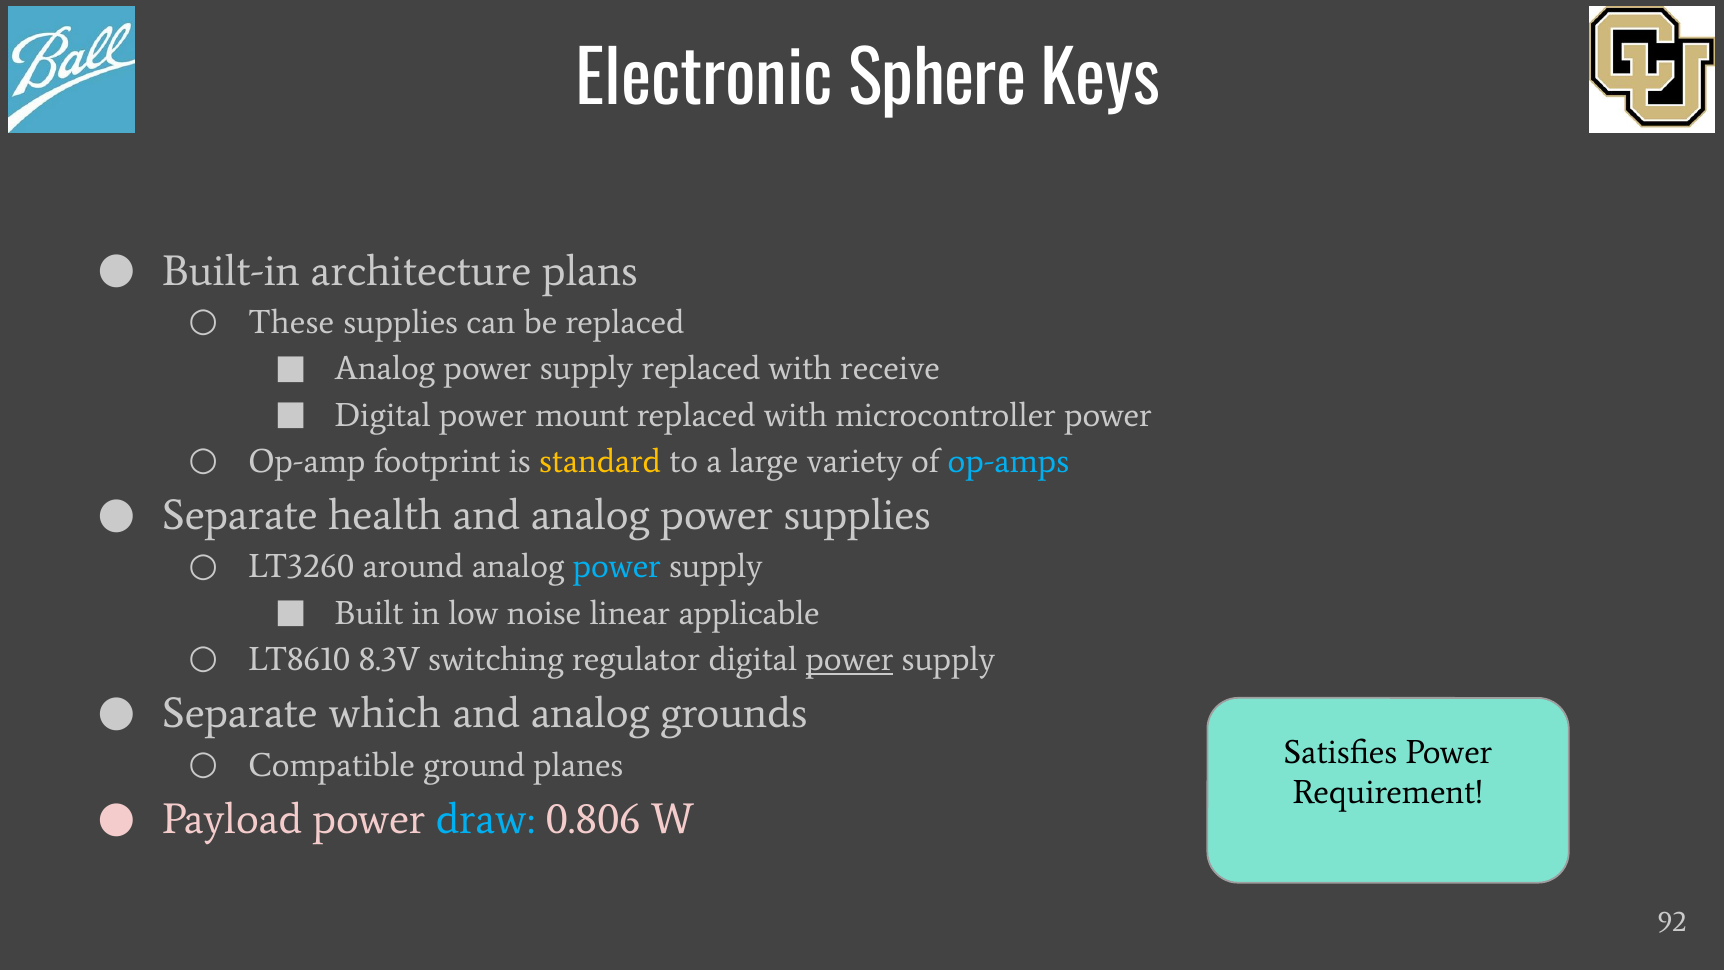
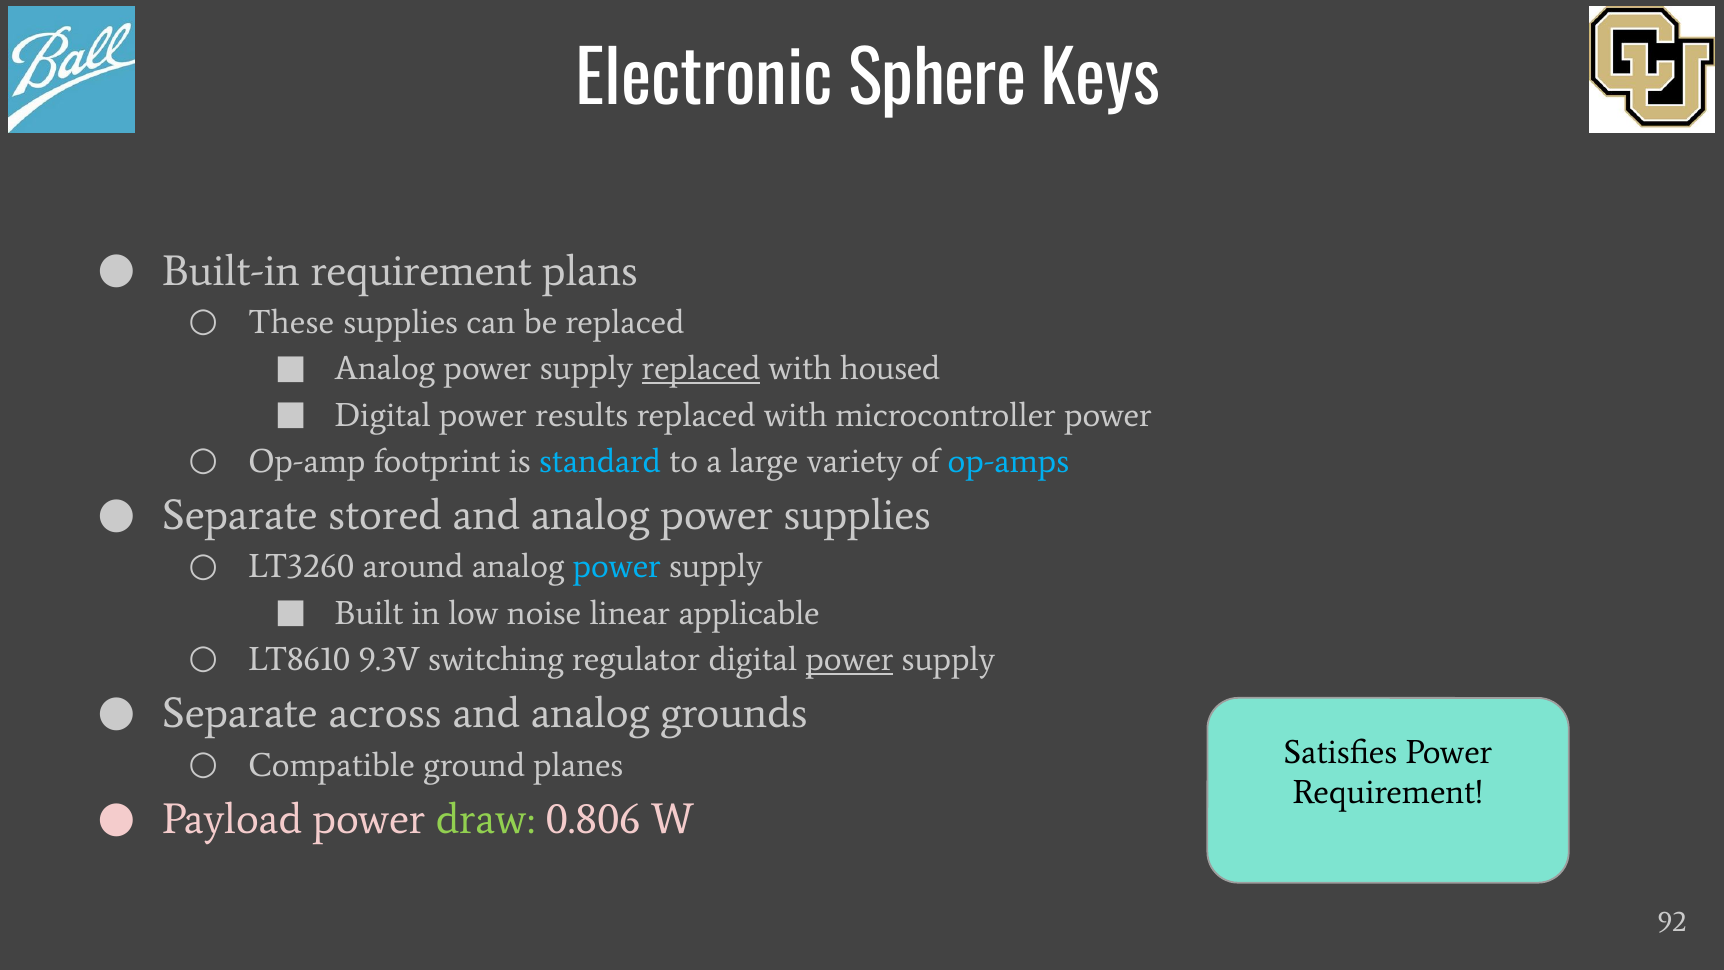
Built-in architecture: architecture -> requirement (421, 271)
replaced underline: none -> present (701, 369)
receive: receive -> housed (890, 369)
mount: mount -> results (582, 415)
standard colour: yellow -> light blue (600, 461)
health: health -> stored (385, 515)
8.3V: 8.3V -> 9.3V (389, 659)
which: which -> across (385, 714)
draw colour: light blue -> light green (485, 819)
